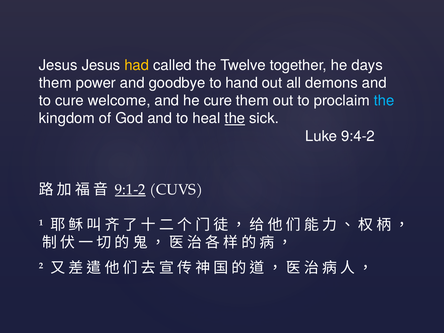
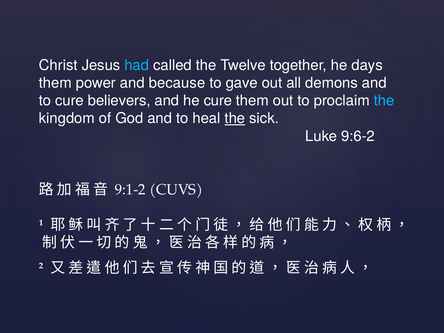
Jesus: Jesus -> Christ (58, 65)
had colour: yellow -> light blue (137, 65)
goodbye: goodbye -> because (177, 83)
hand: hand -> gave (242, 83)
welcome: welcome -> believers (119, 101)
9:4-2: 9:4-2 -> 9:6-2 (358, 136)
9:1-2 underline: present -> none (130, 189)
